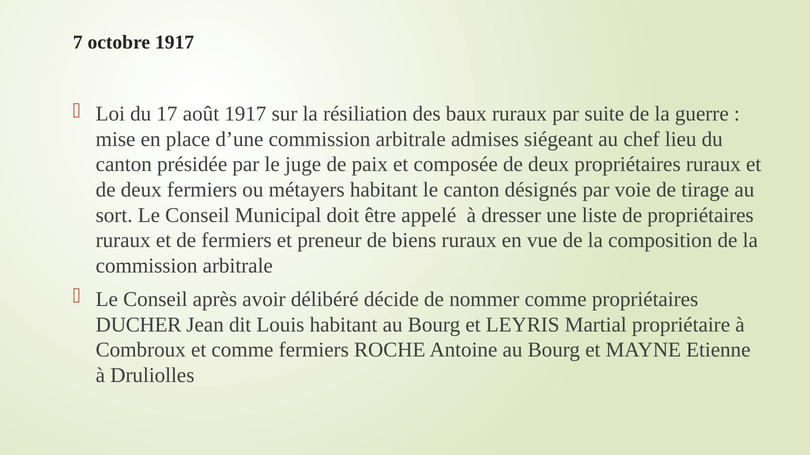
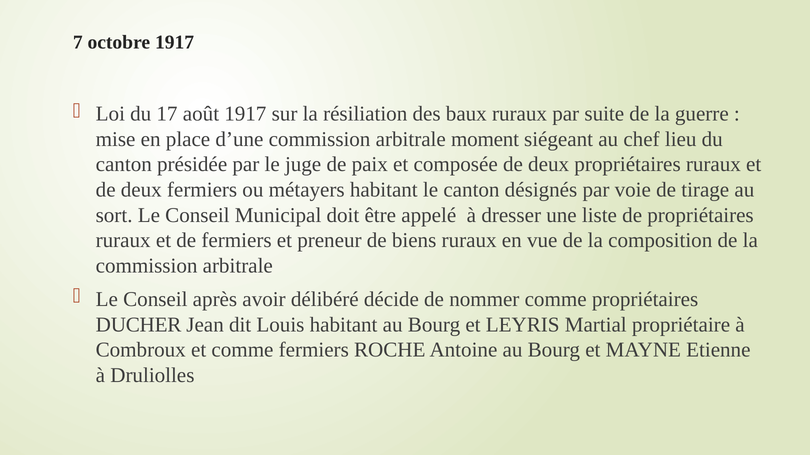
admises: admises -> moment (485, 139)
